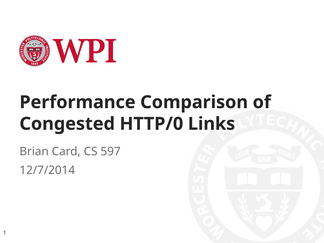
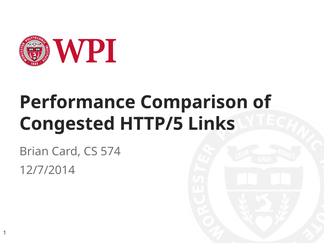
HTTP/0: HTTP/0 -> HTTP/5 (151, 124)
597: 597 -> 574 (111, 152)
